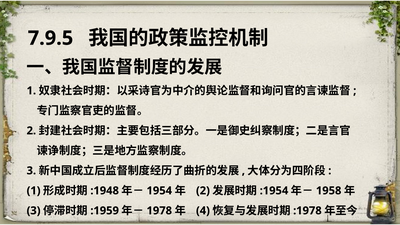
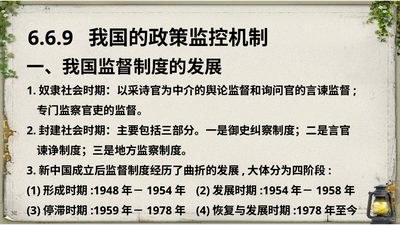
7.9.5: 7.9.5 -> 6.6.9 (50, 38)
